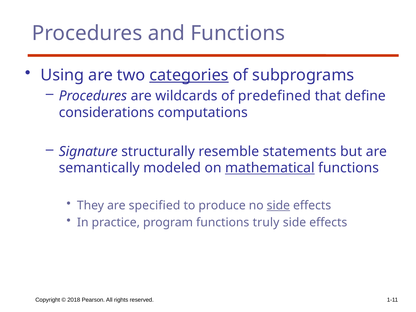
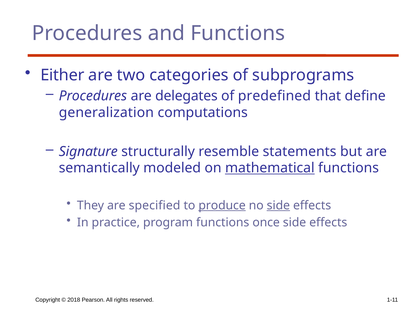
Using: Using -> Either (62, 75)
categories underline: present -> none (189, 75)
wildcards: wildcards -> delegates (186, 96)
considerations: considerations -> generalization (106, 113)
produce underline: none -> present (222, 205)
truly: truly -> once (266, 222)
